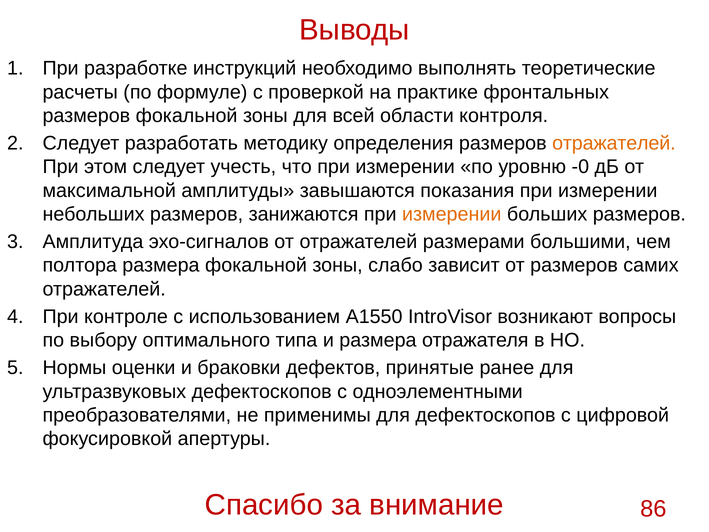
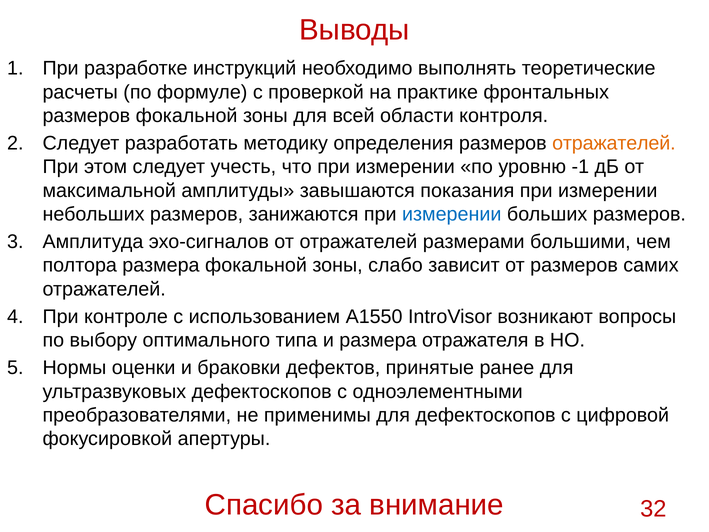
‑0: ‑0 -> ‑1 (580, 167)
измерении colour: orange -> blue (452, 214)
86: 86 -> 32 (653, 509)
